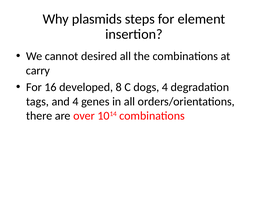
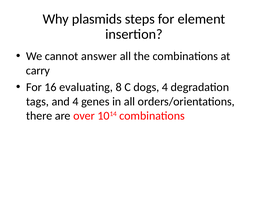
desired: desired -> answer (99, 56)
developed: developed -> evaluating (86, 87)
